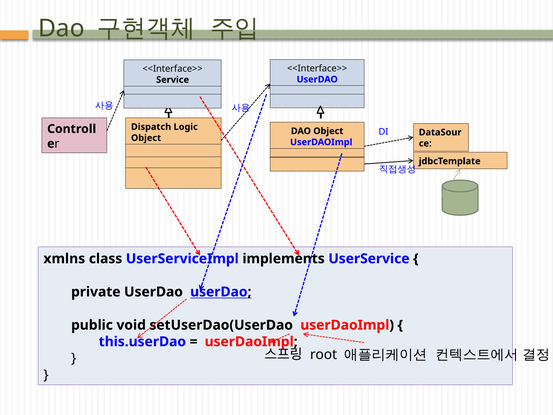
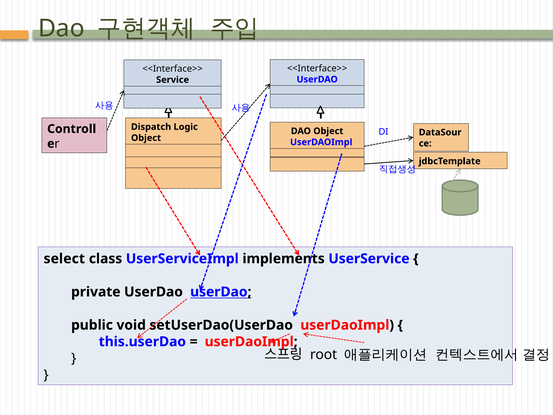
xmlns: xmlns -> select (64, 259)
